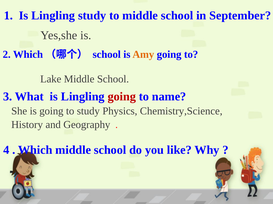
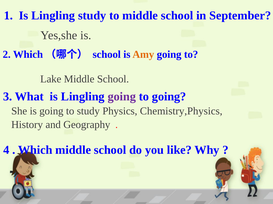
going colour: red -> purple (122, 96)
to name: name -> going (169, 96)
Chemistry,Science: Chemistry,Science -> Chemistry,Physics (181, 111)
